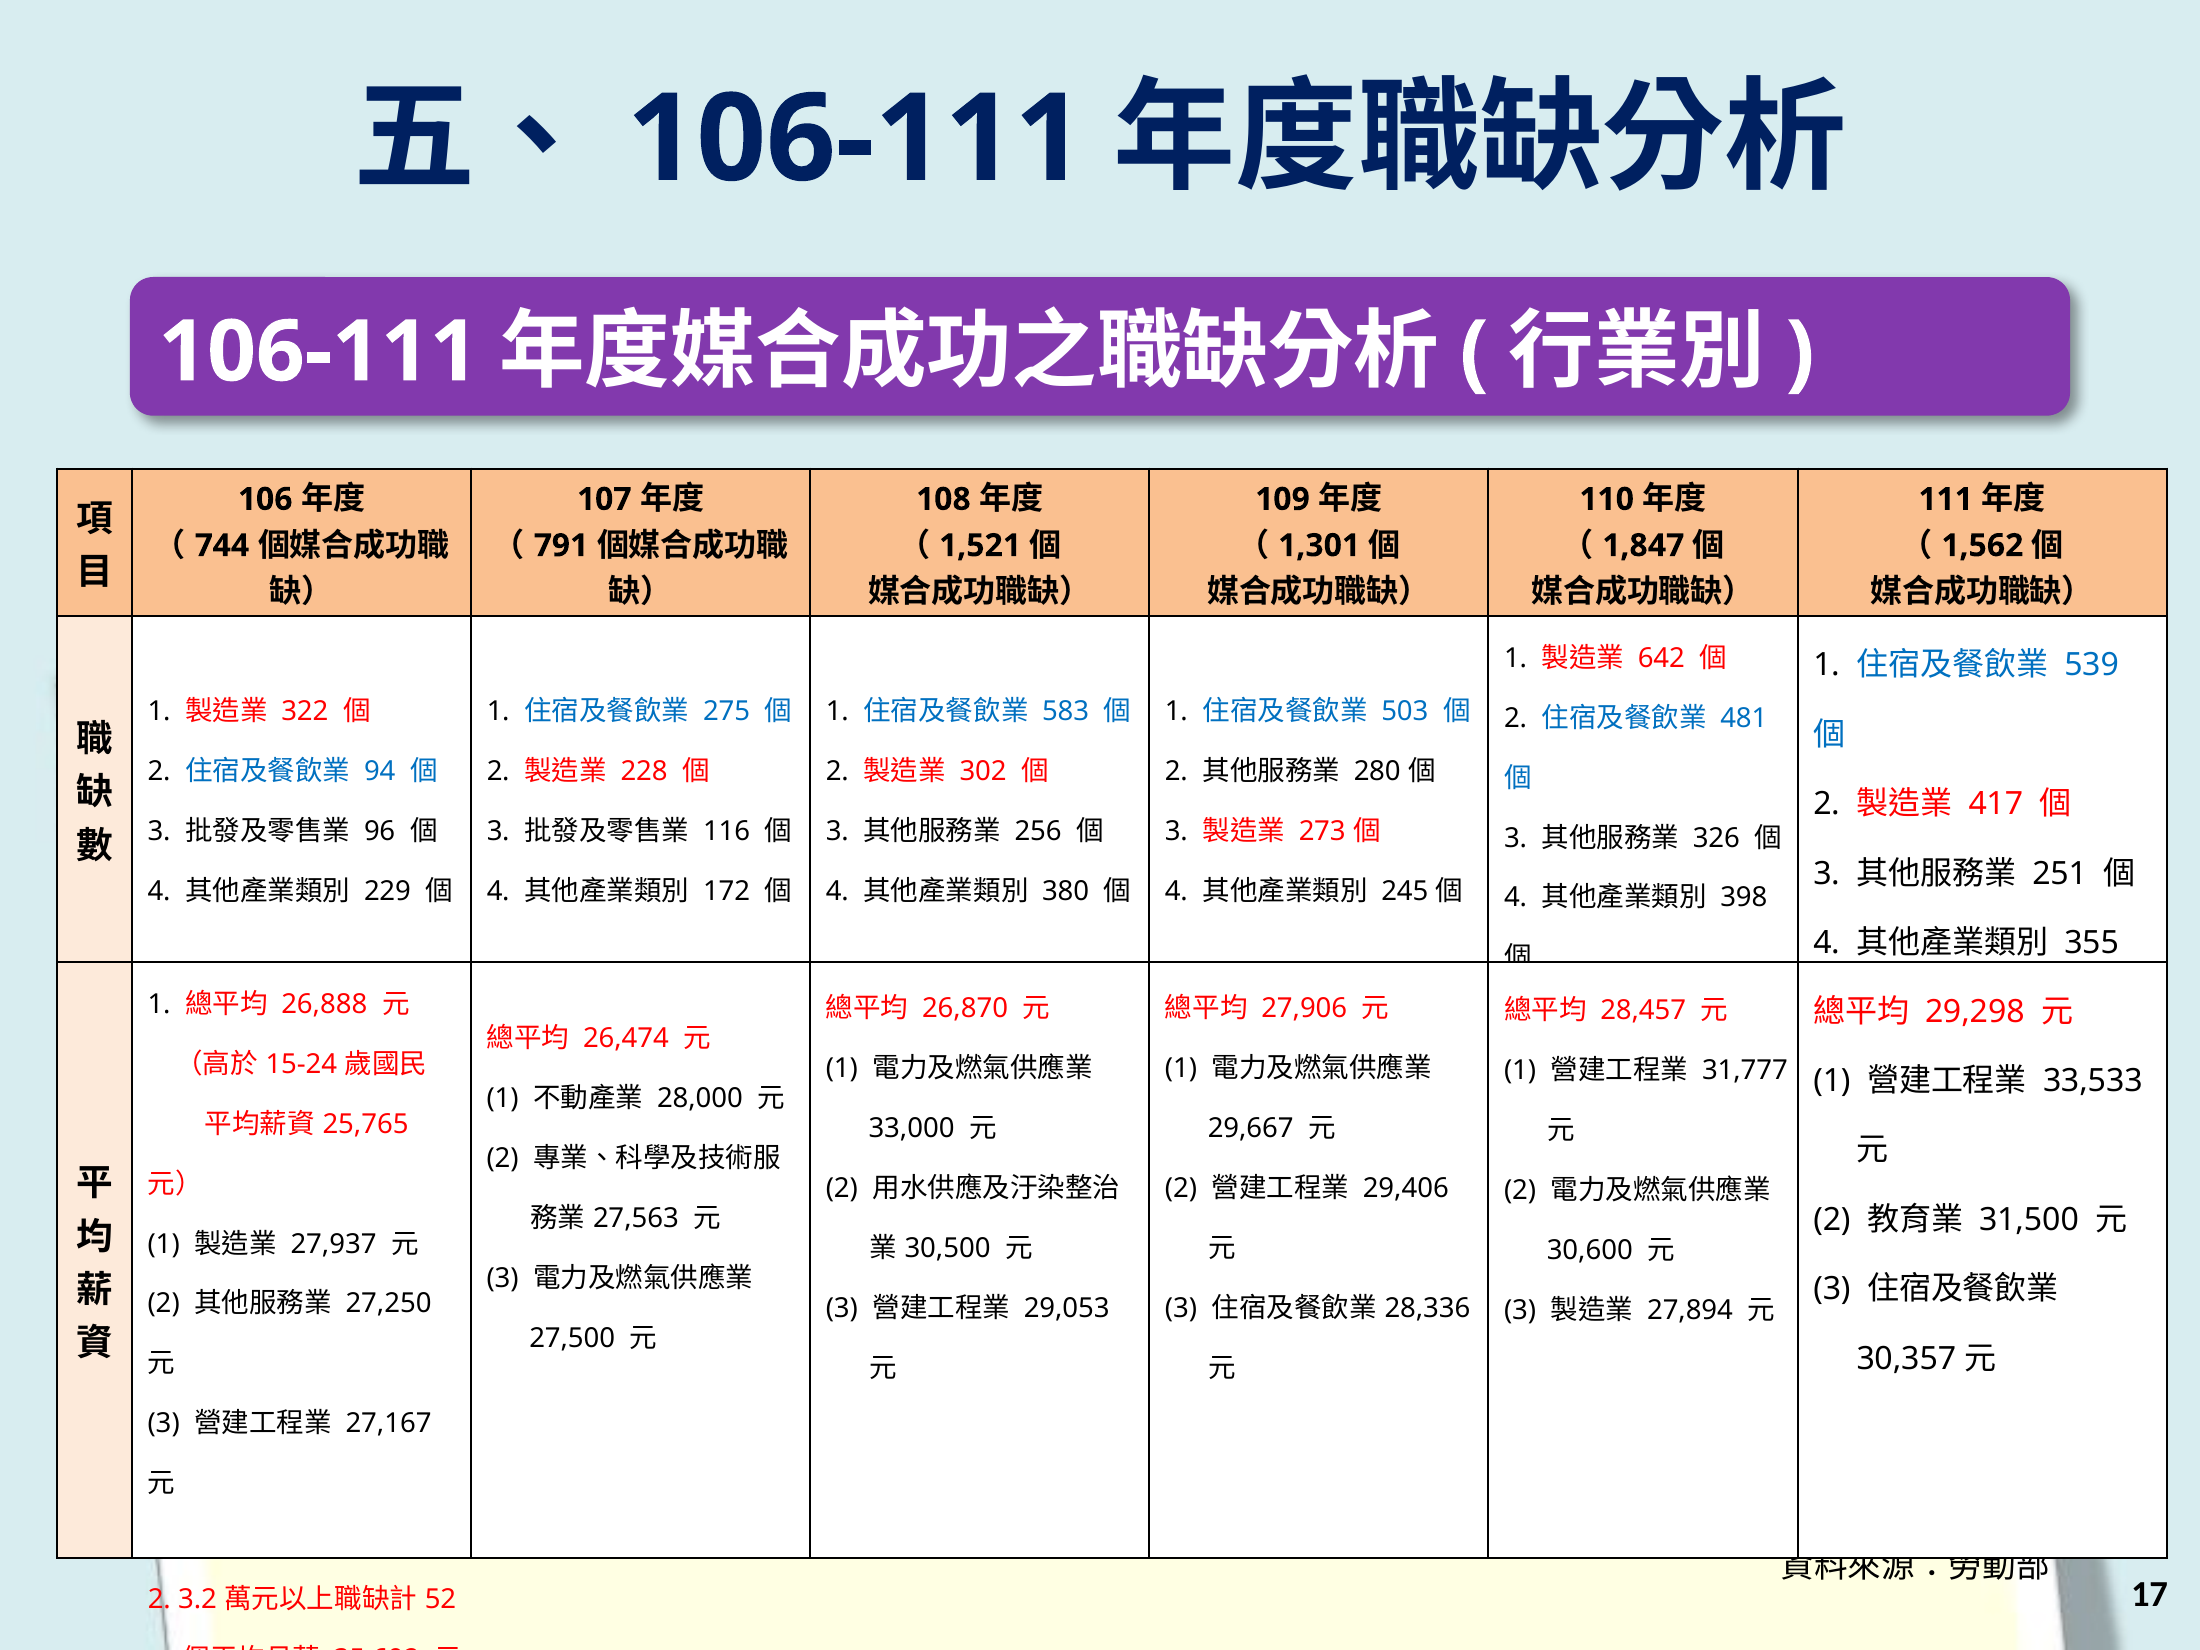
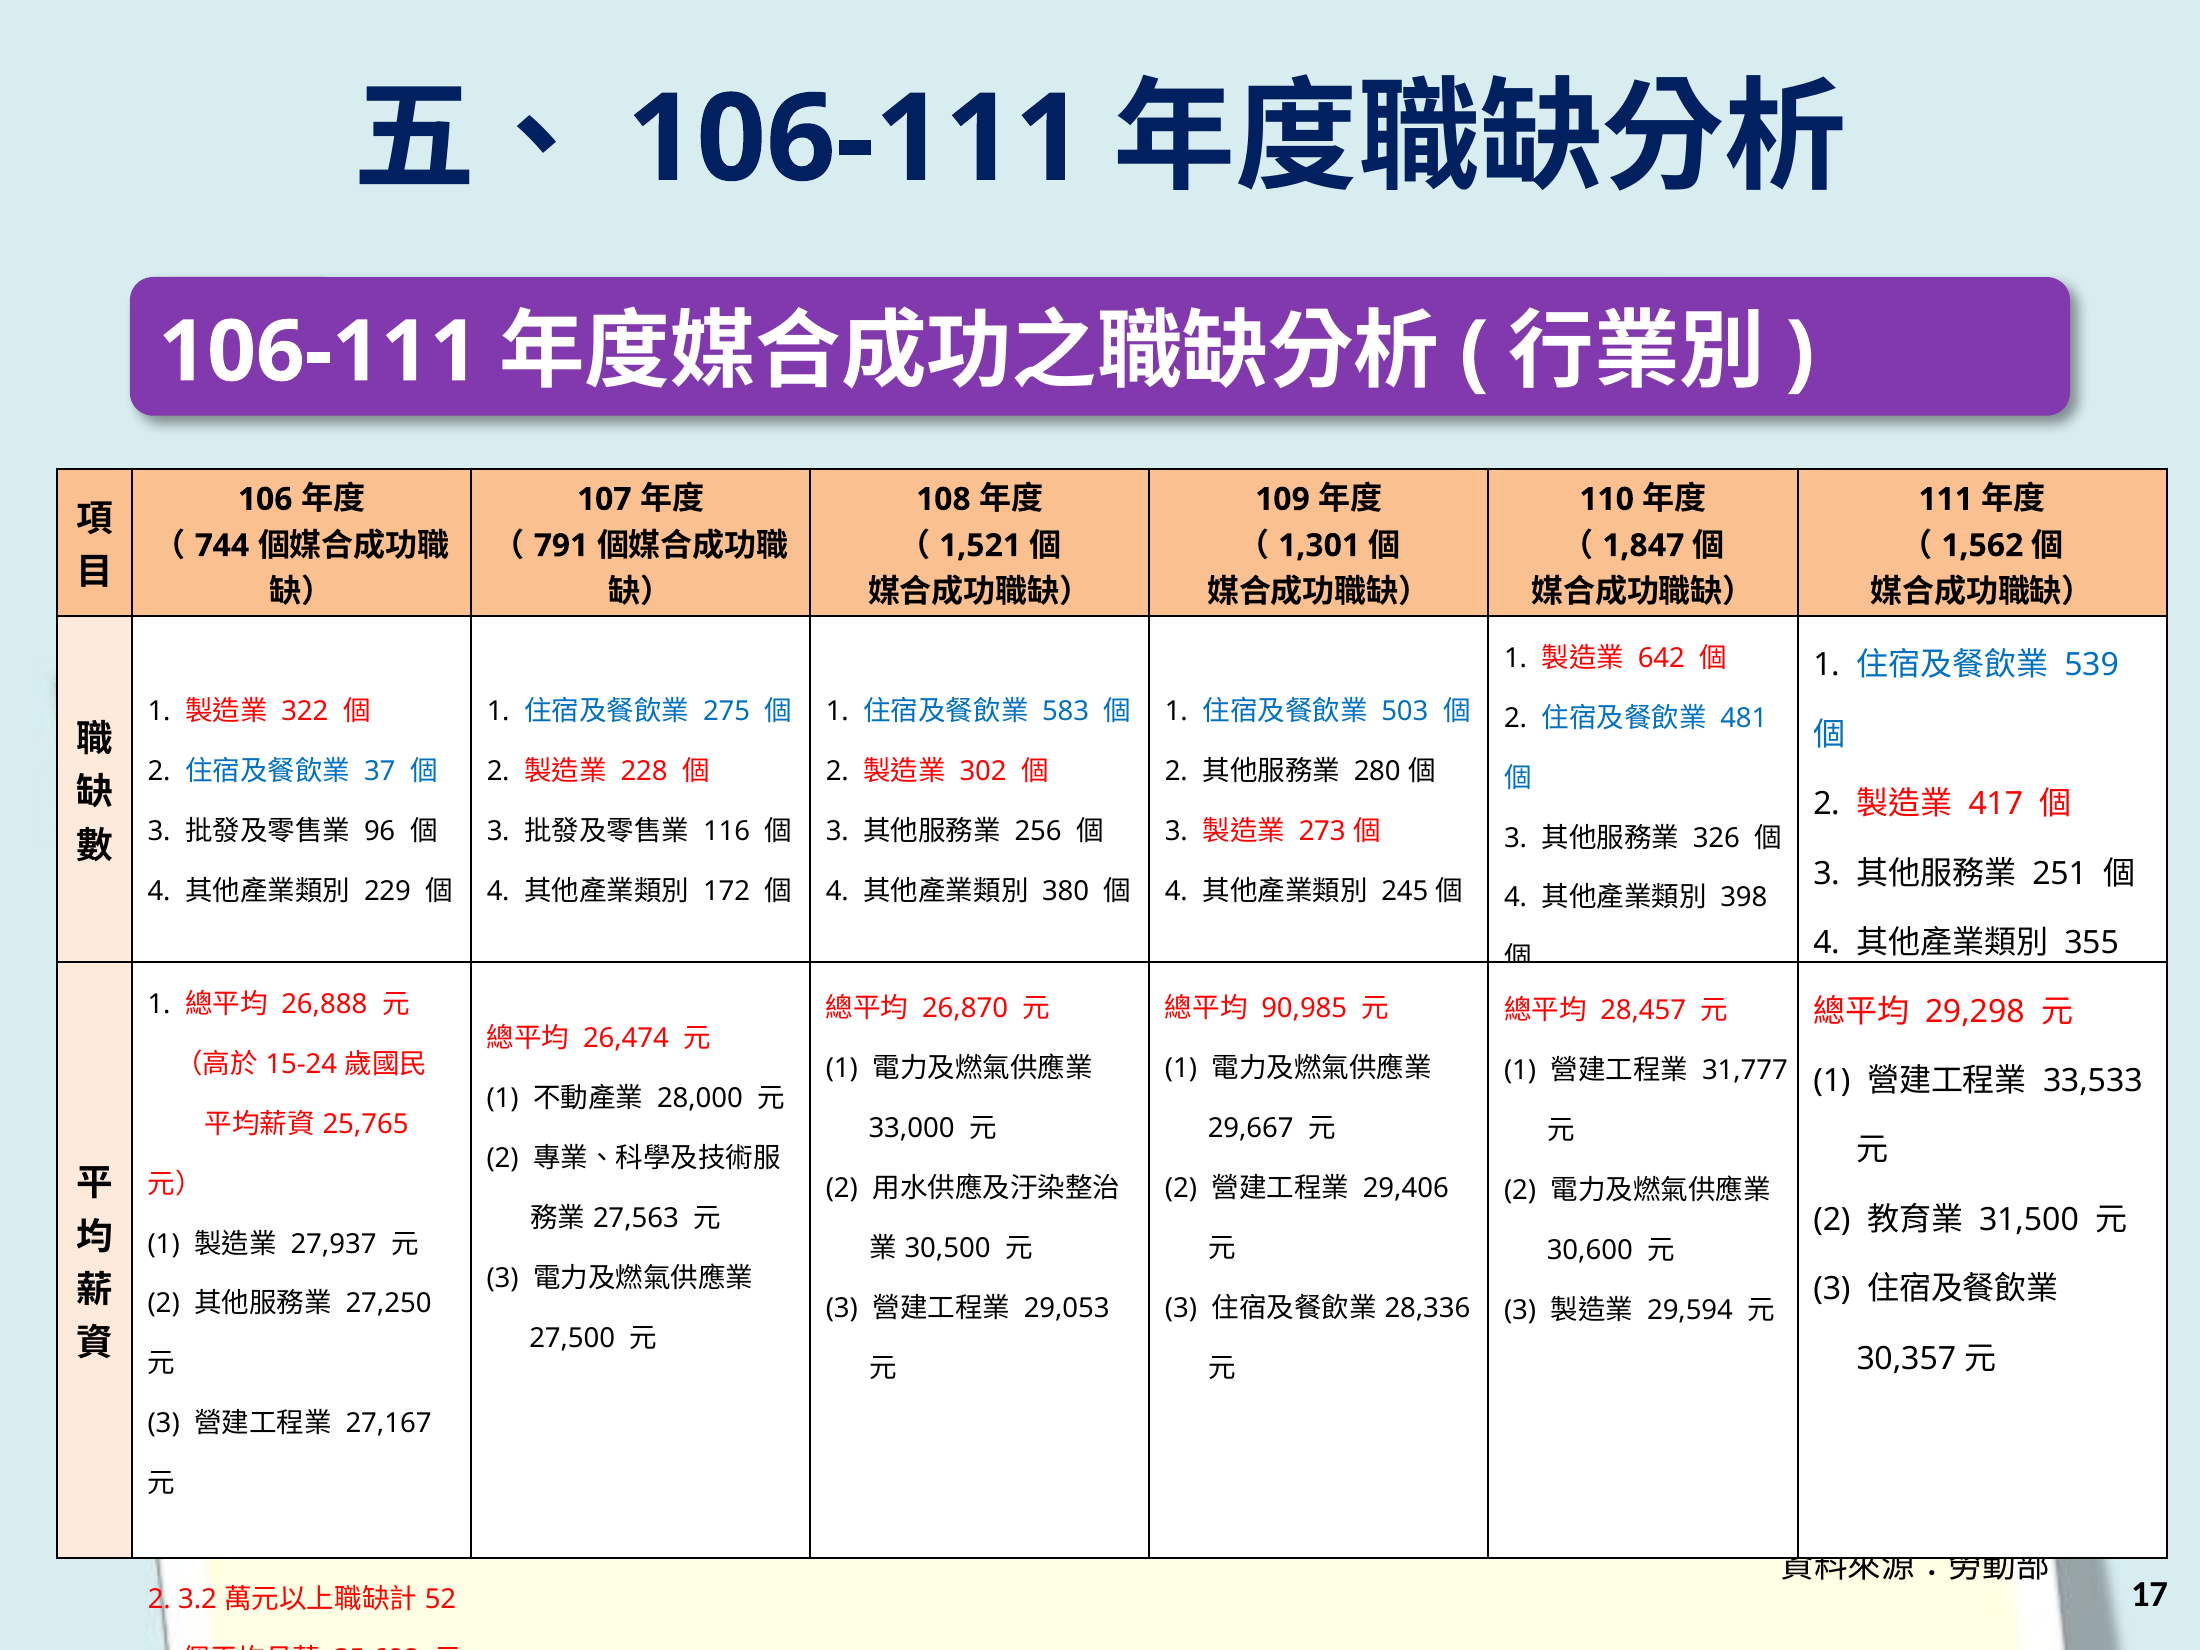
94: 94 -> 37 (380, 772)
27,906: 27,906 -> 90,985 (1304, 1009)
27,894: 27,894 -> 29,594 (1690, 1310)
